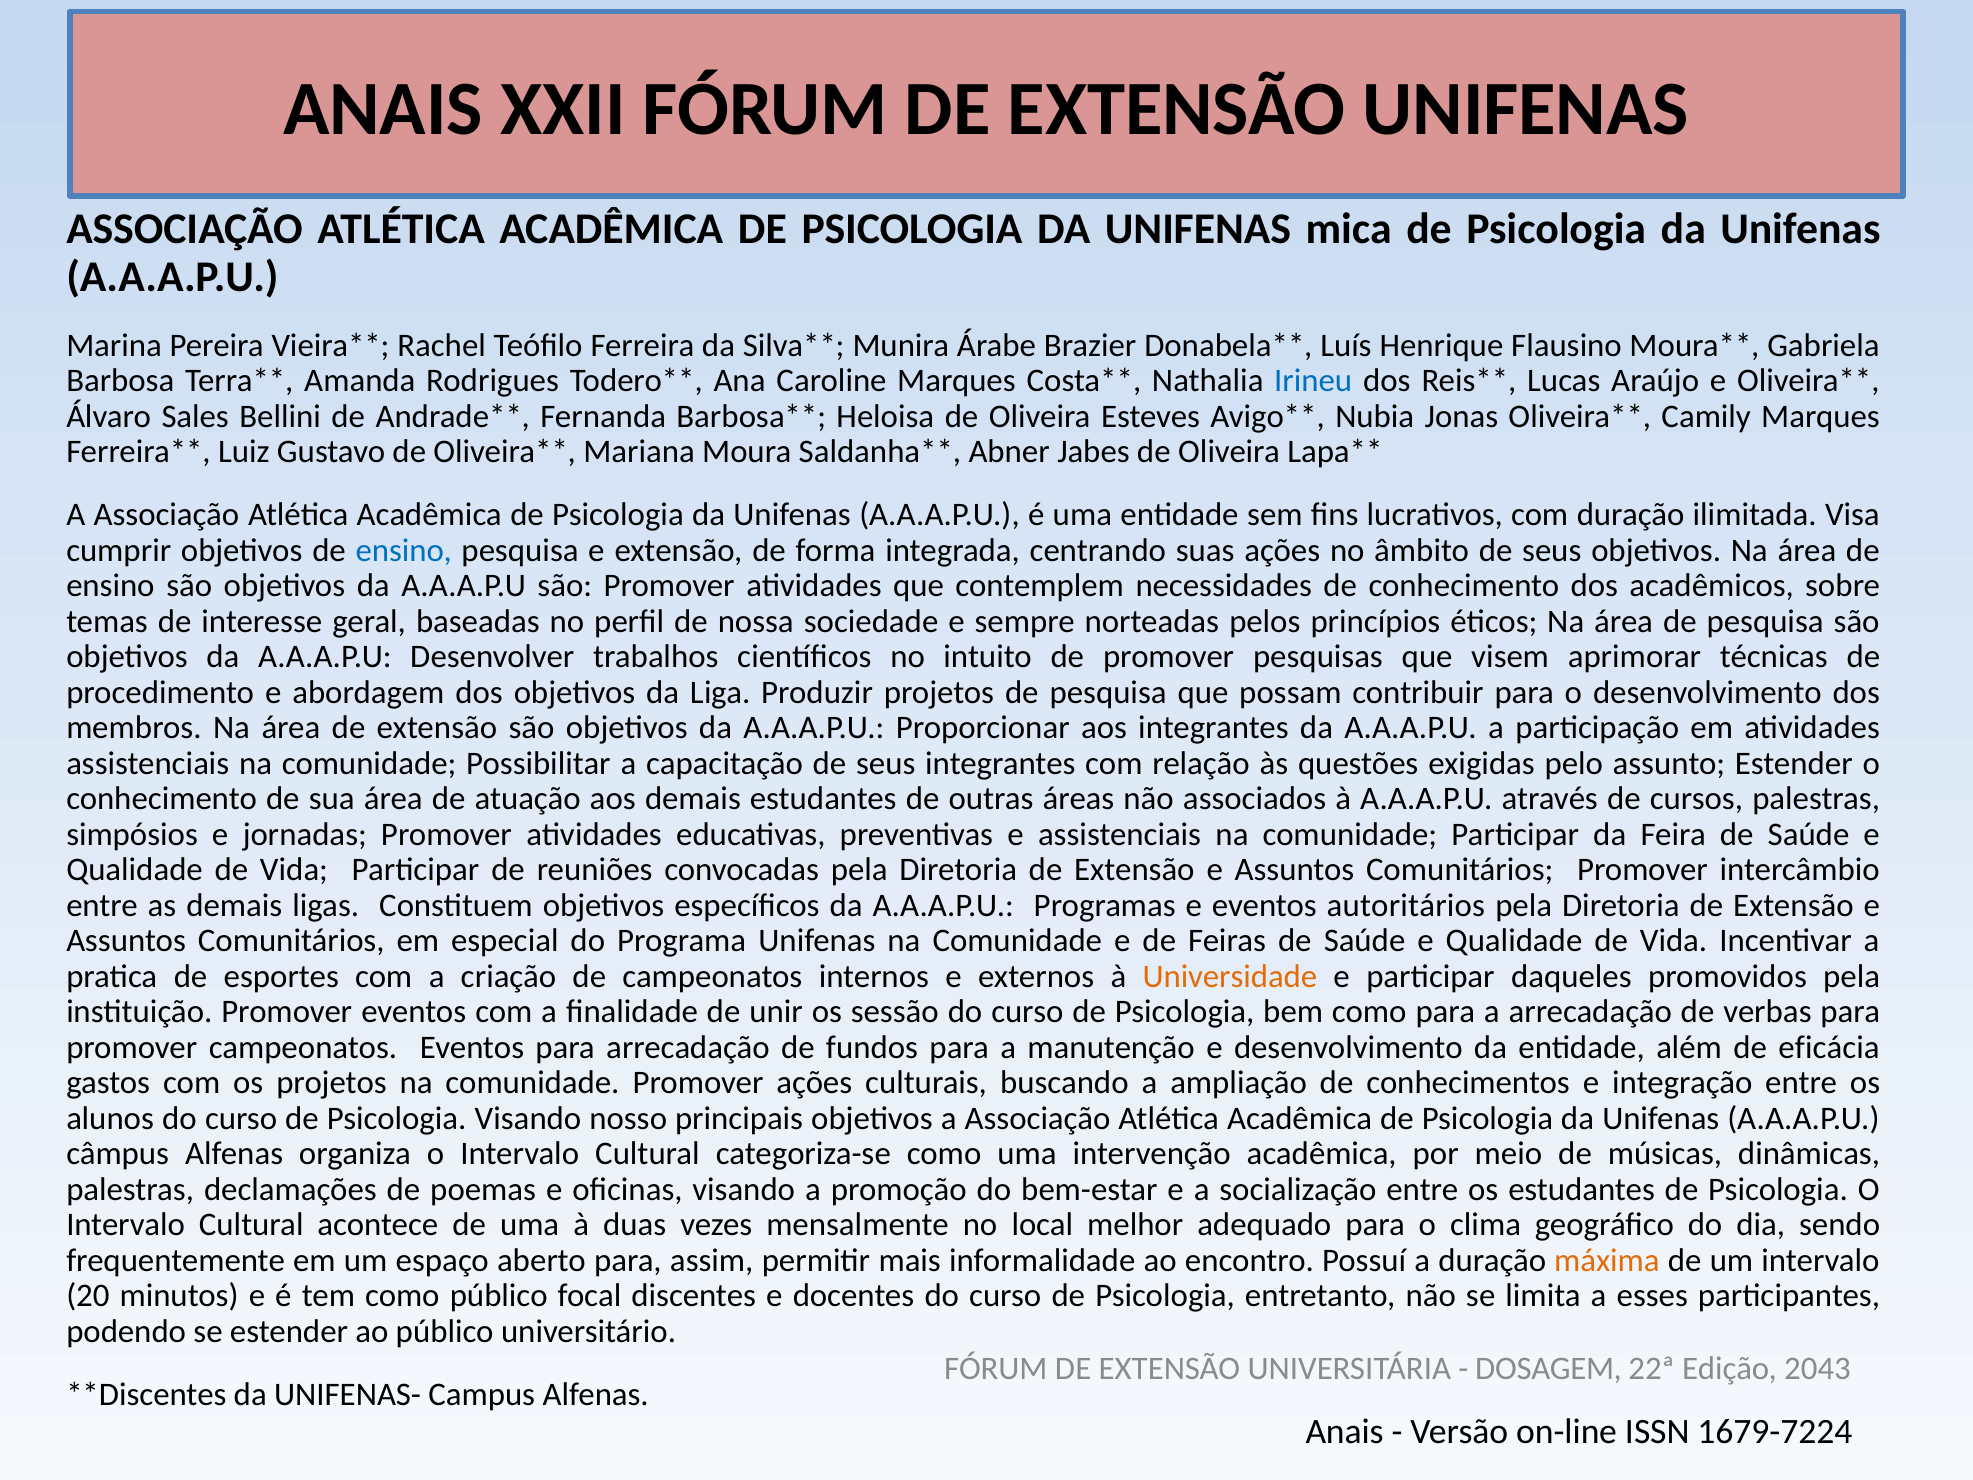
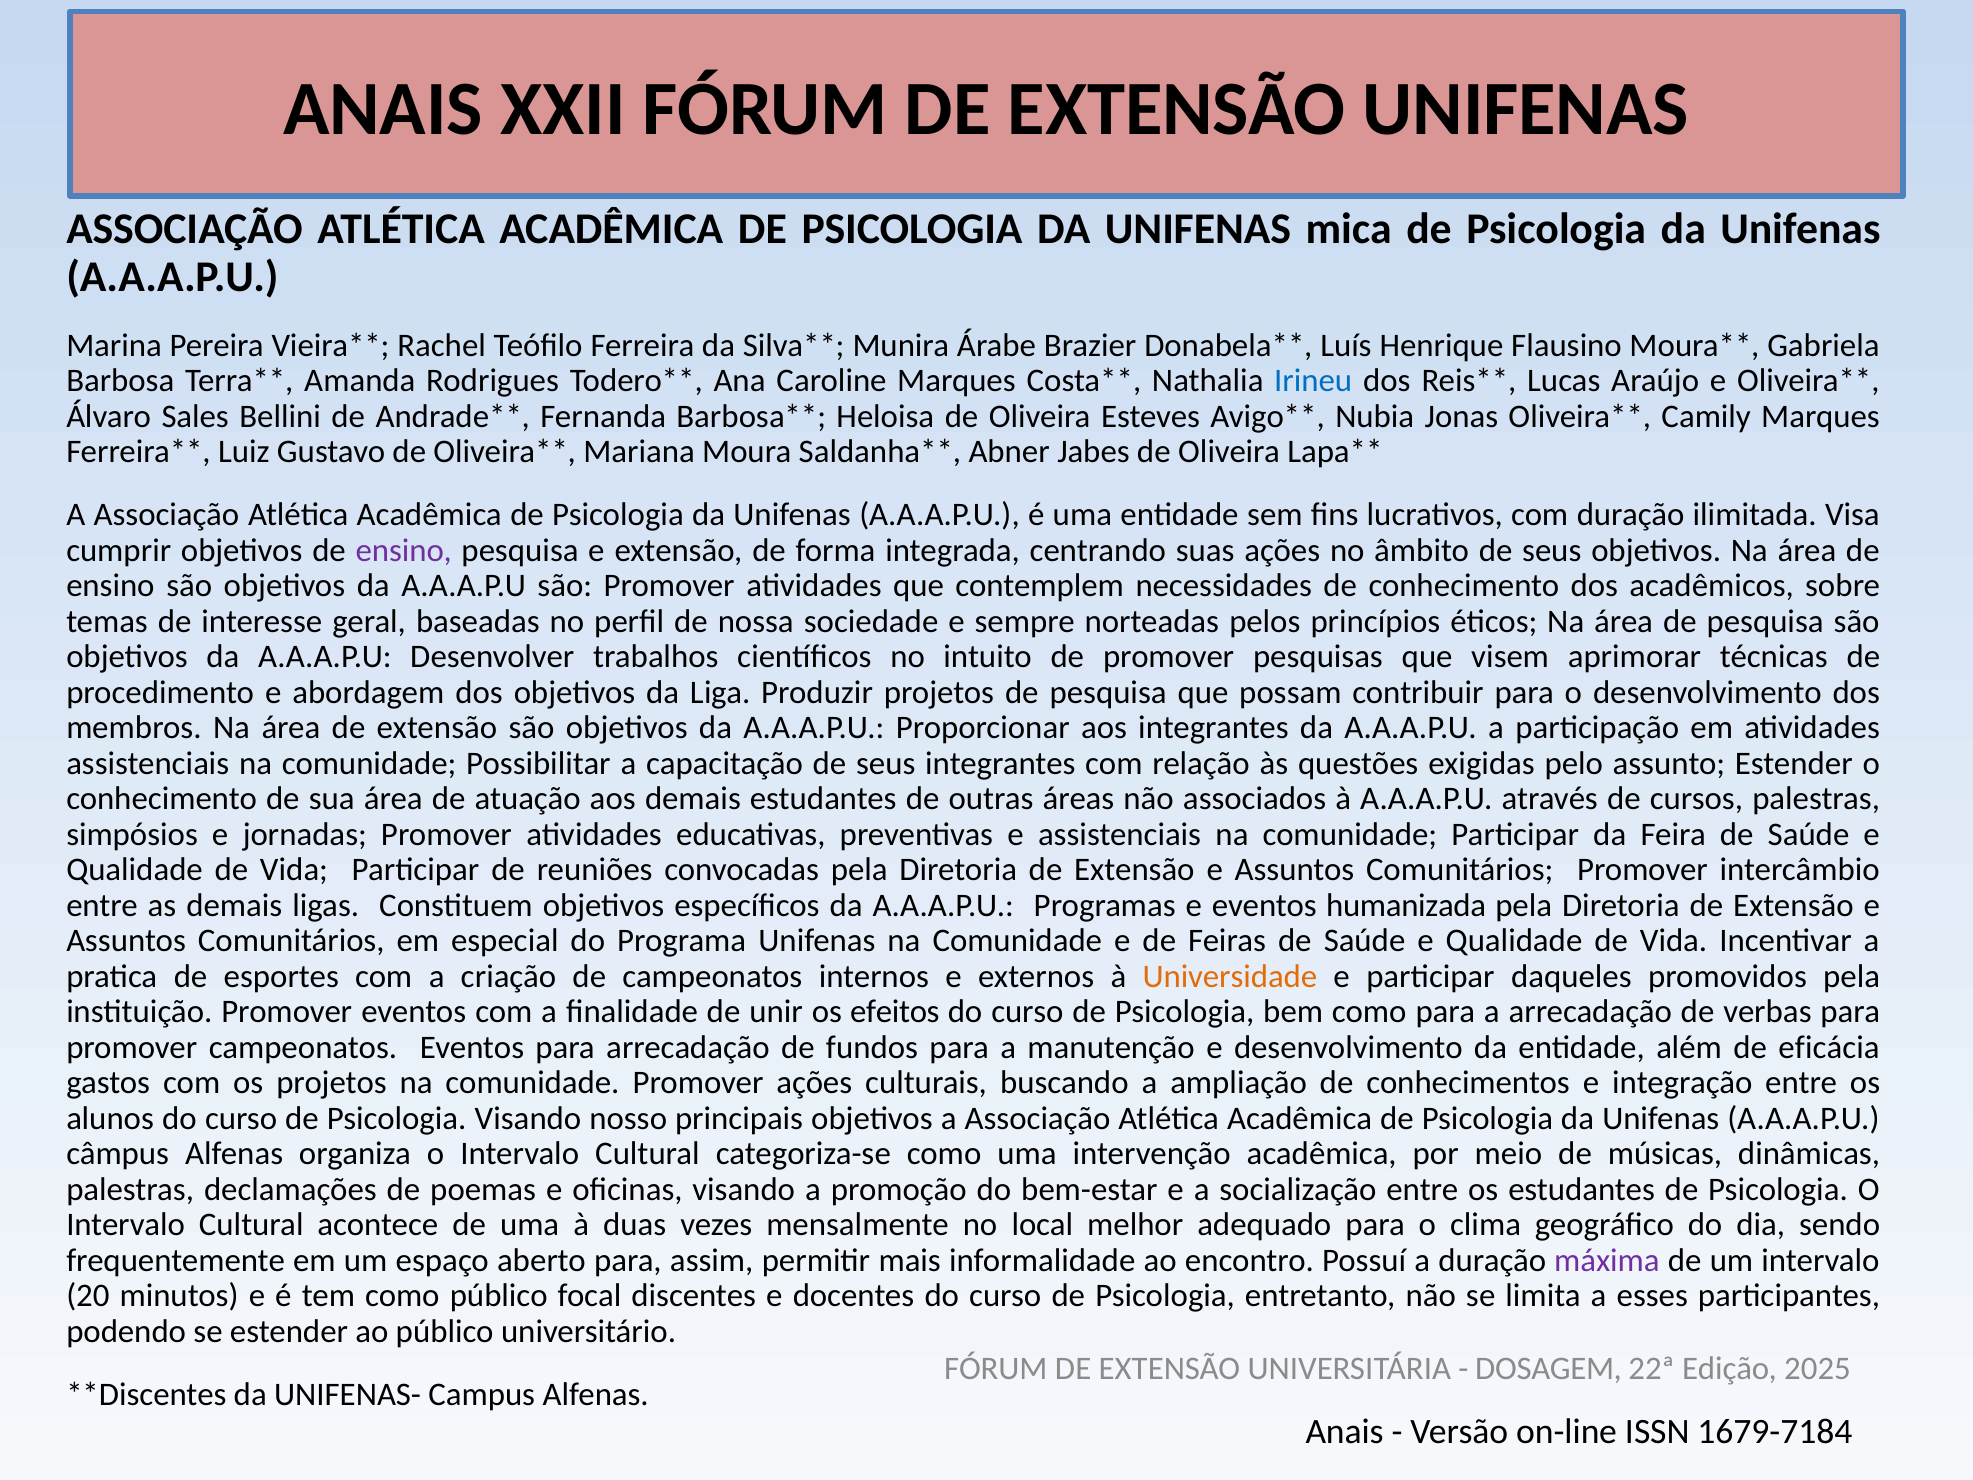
ensino colour: blue -> purple (404, 550)
autoritários: autoritários -> humanizada (1406, 905)
sessão: sessão -> efeitos (895, 1012)
máxima colour: orange -> purple (1607, 1260)
2043: 2043 -> 2025 (1818, 1368)
1679-7224: 1679-7224 -> 1679-7184 (1775, 1432)
